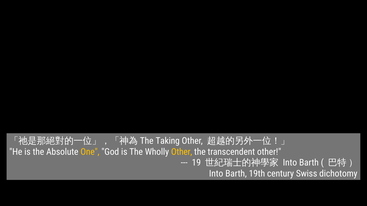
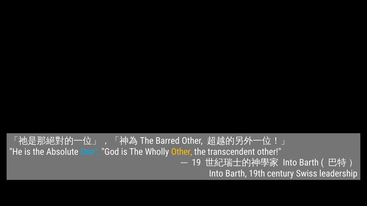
Taking: Taking -> Barred (168, 141)
One colour: yellow -> light blue (90, 152)
dichotomy: dichotomy -> leadership (338, 174)
